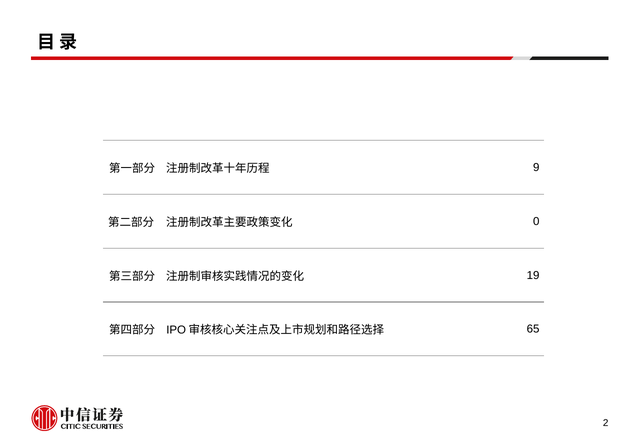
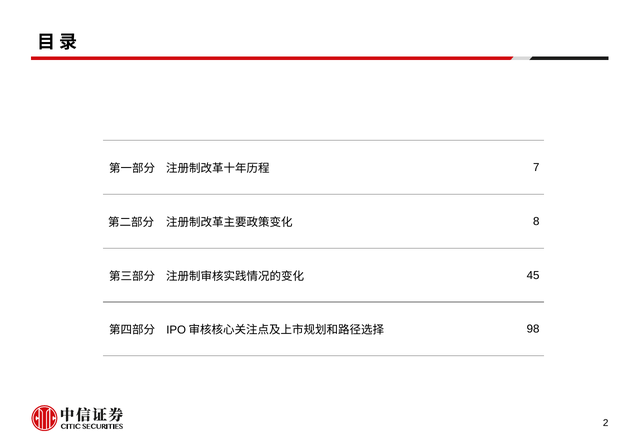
9: 9 -> 7 (536, 167)
0: 0 -> 8 (536, 221)
19: 19 -> 45 (533, 275)
65: 65 -> 98 (533, 329)
